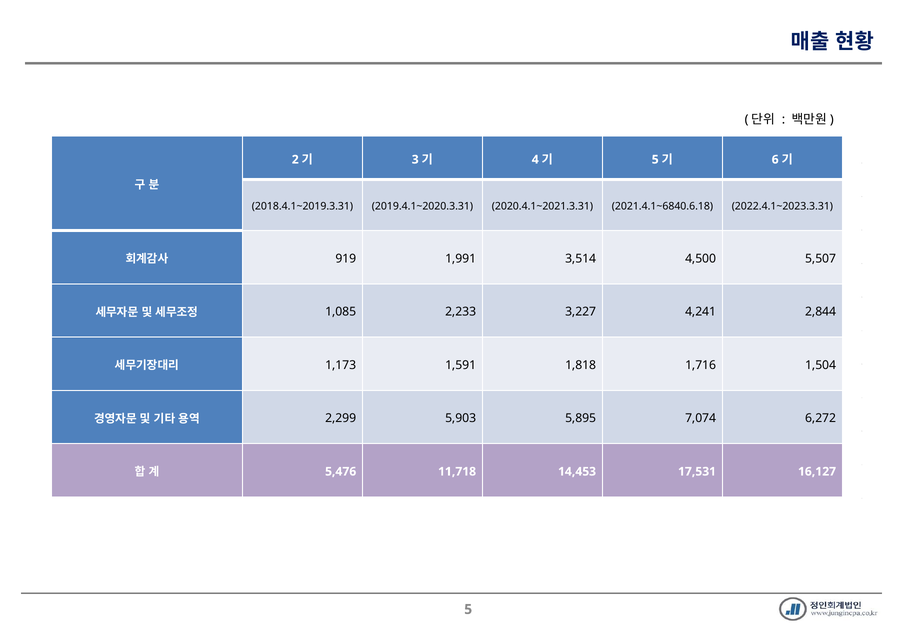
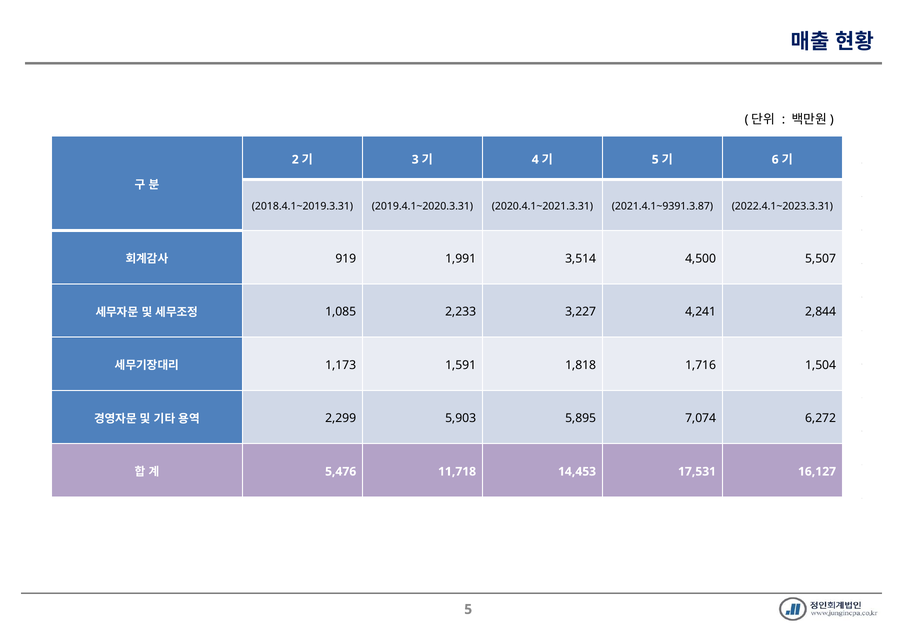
2021.4.1~6840.6.18: 2021.4.1~6840.6.18 -> 2021.4.1~9391.3.87 (662, 206)
